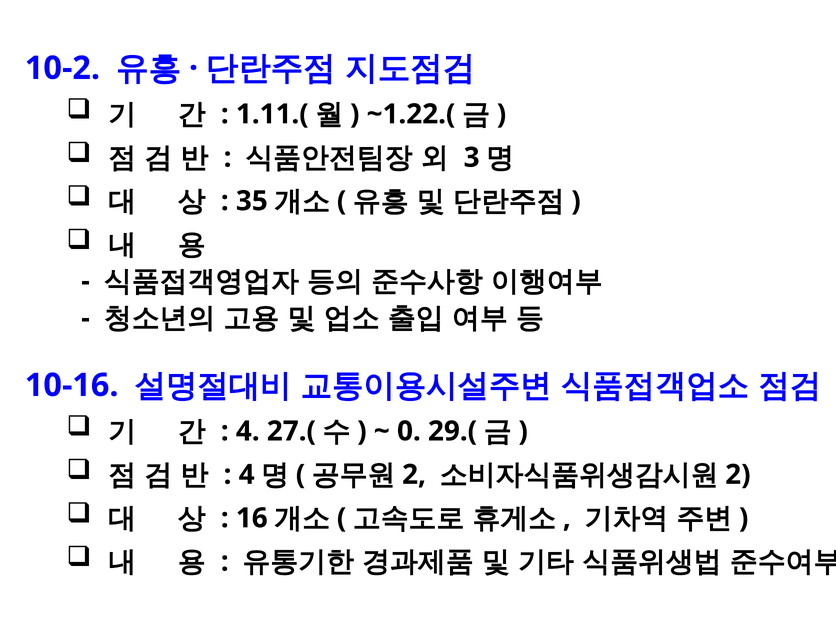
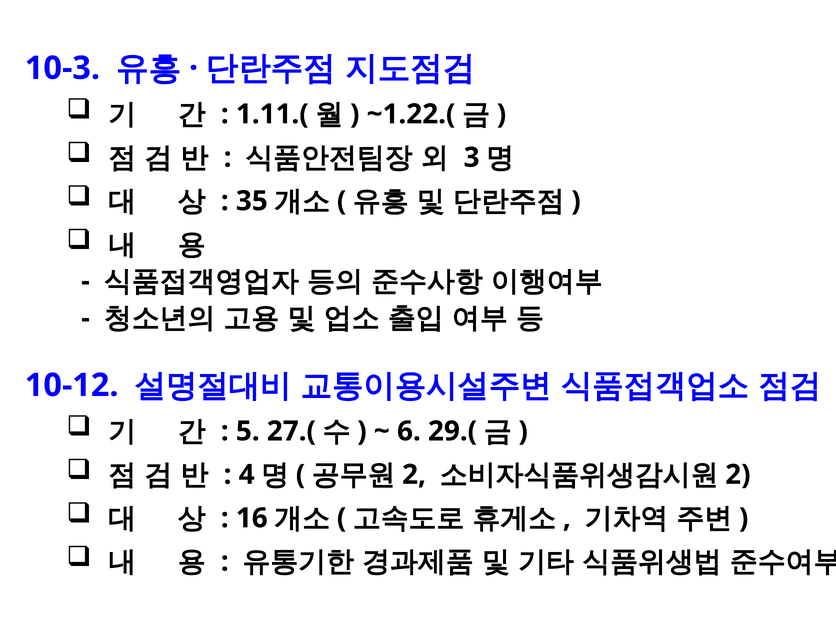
10-2: 10-2 -> 10-3 (62, 68)
10-16: 10-16 -> 10-12 (72, 385)
4: 4 -> 5 (248, 431)
0: 0 -> 6 (409, 431)
